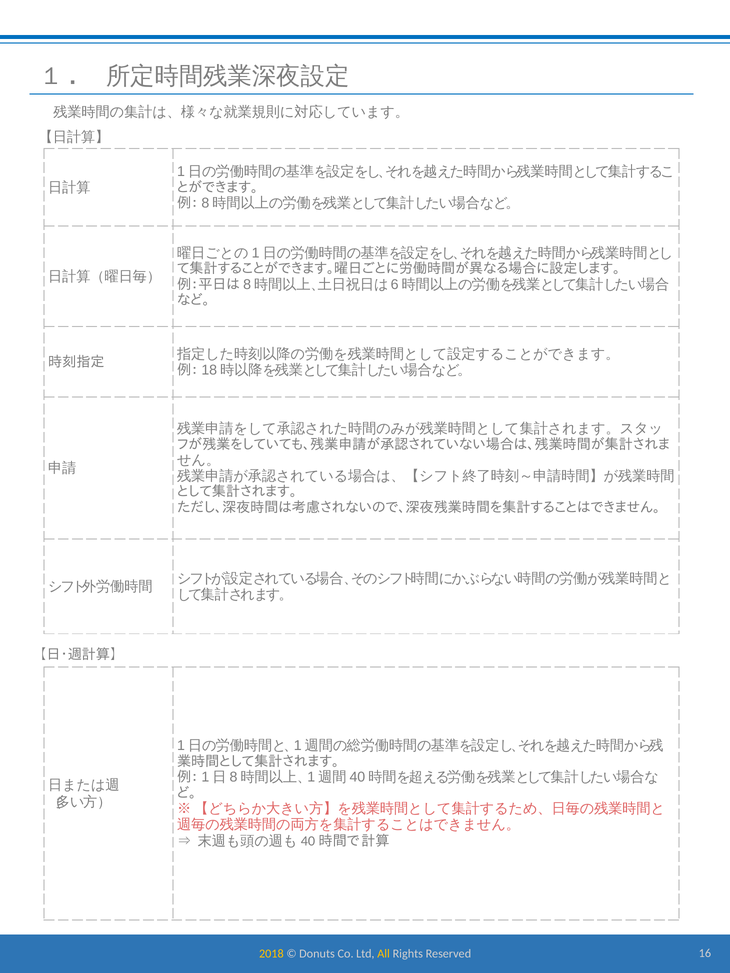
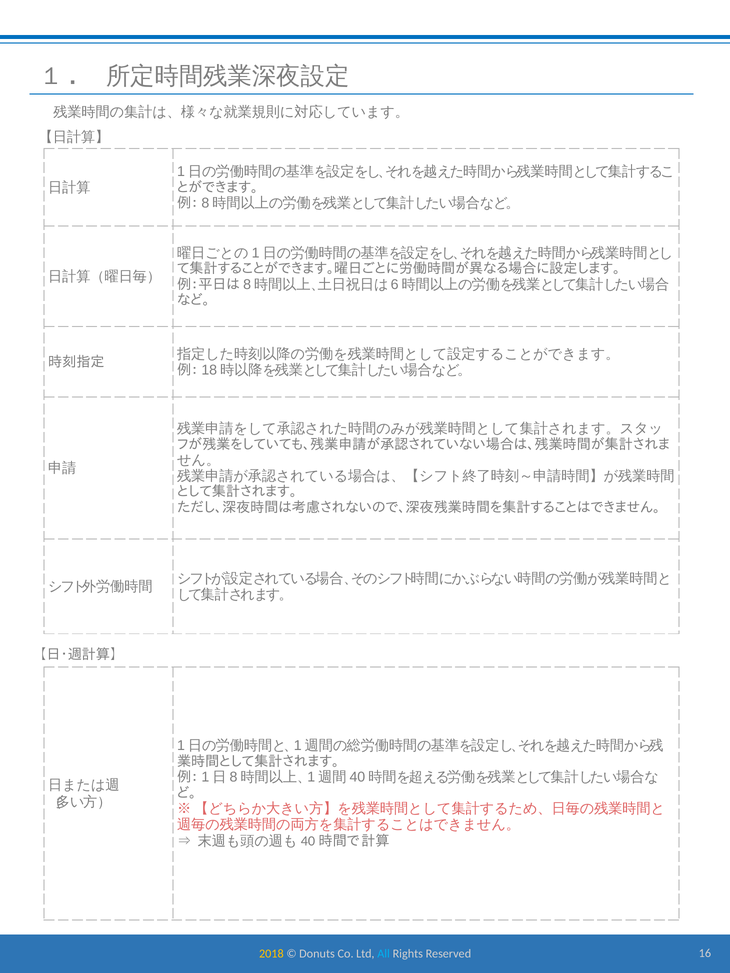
All colour: yellow -> light blue (384, 954)
